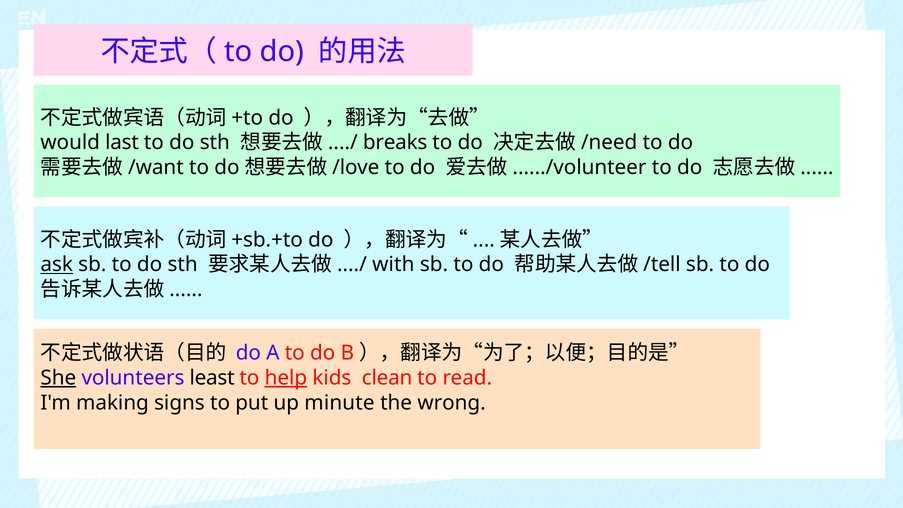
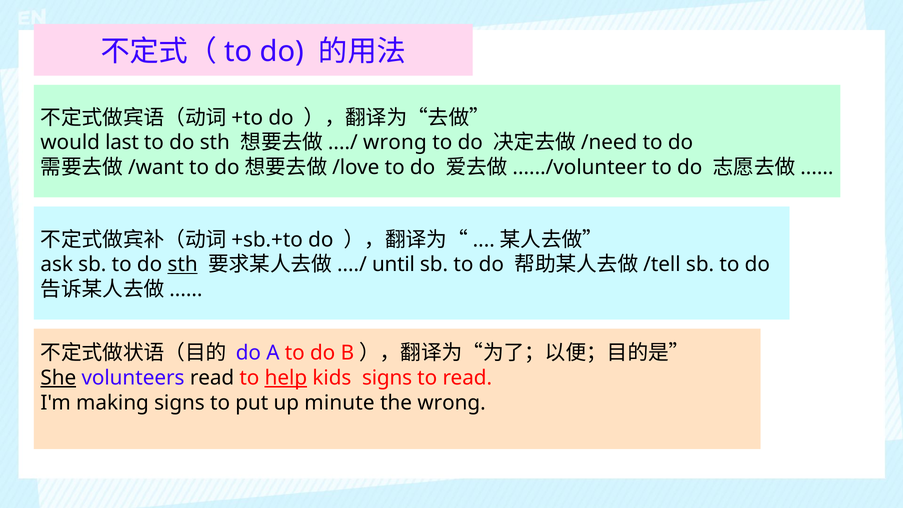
breaks: breaks -> wrong (395, 143)
ask underline: present -> none (57, 264)
sth underline: none -> present (183, 264)
with: with -> until (393, 264)
volunteers least: least -> read (212, 378)
kids clean: clean -> signs (387, 378)
